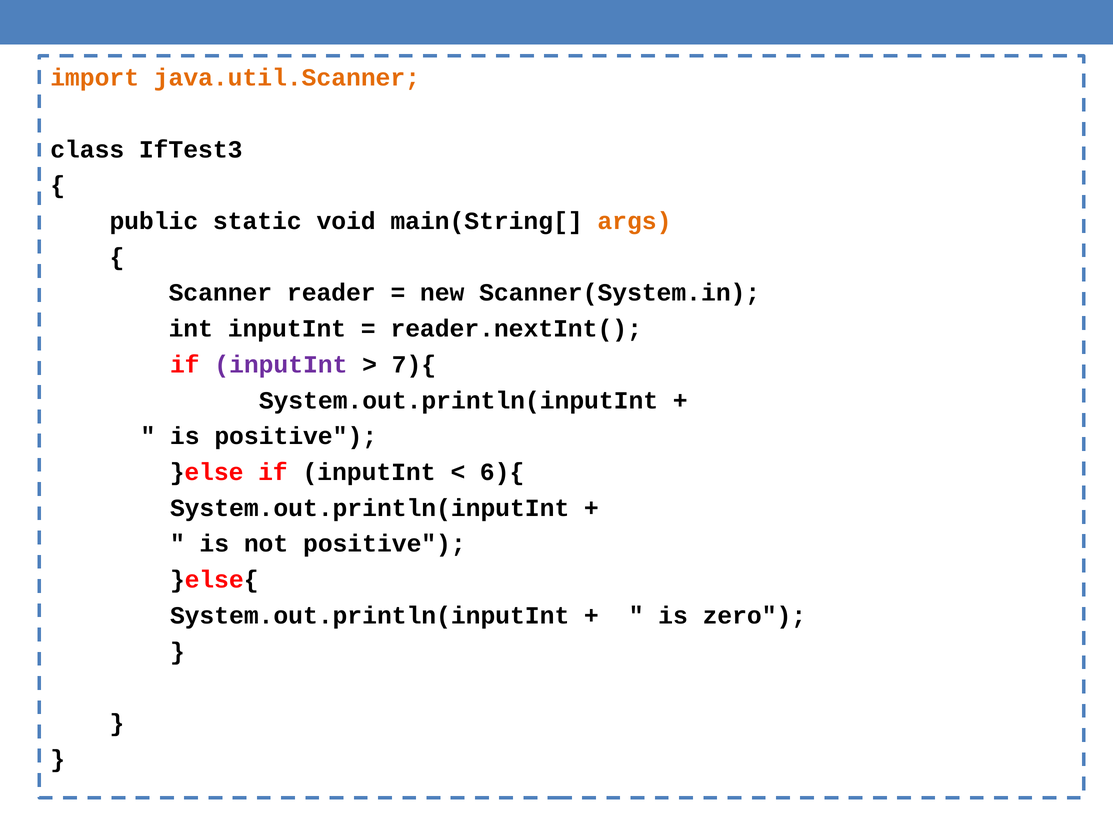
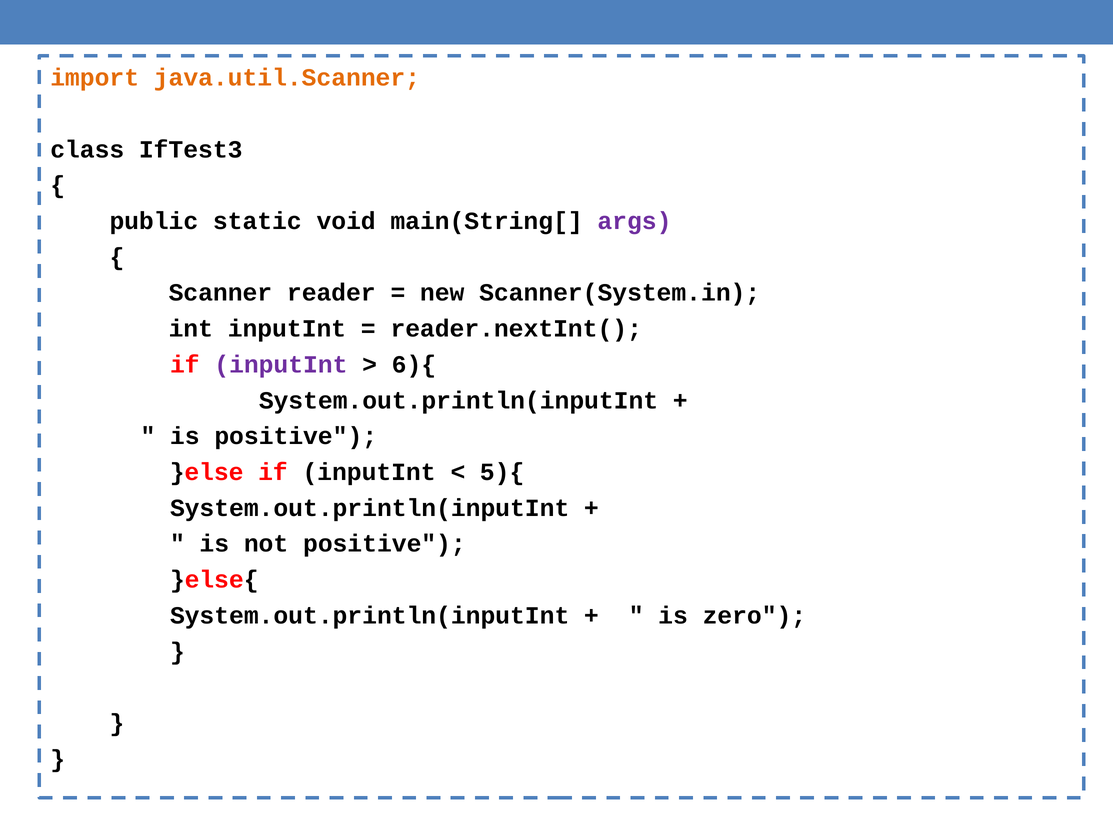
args colour: orange -> purple (634, 221)
7){: 7){ -> 6){ (414, 364)
6){: 6){ -> 5){ (502, 472)
